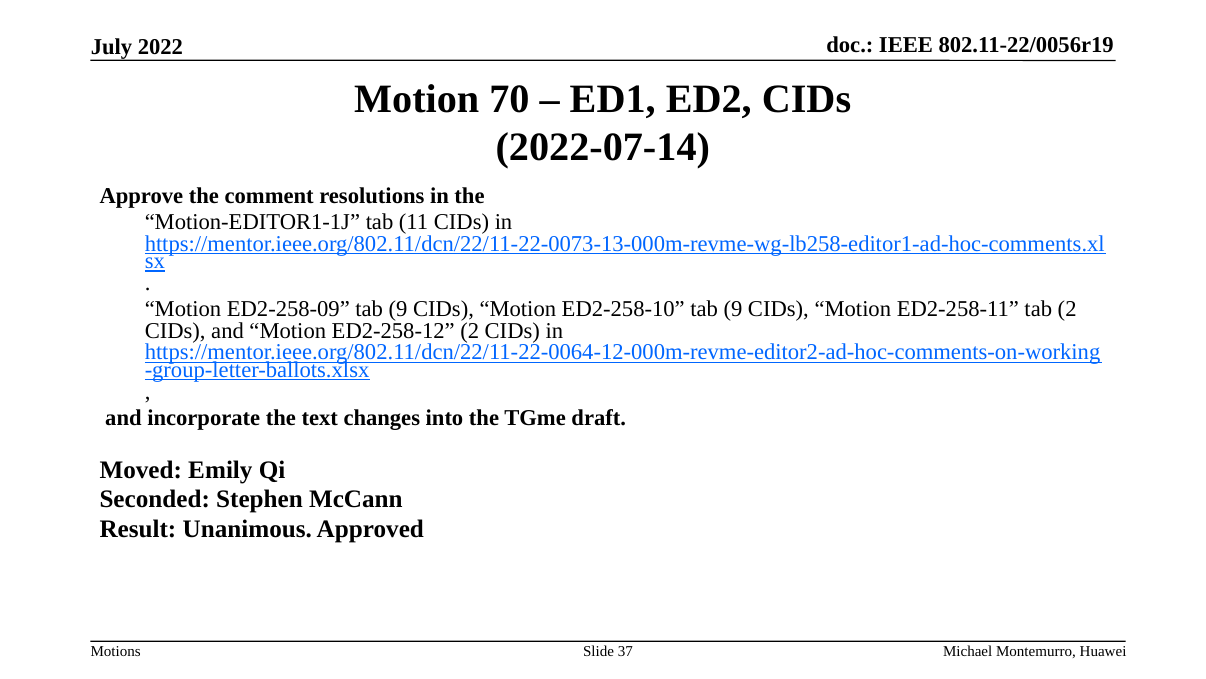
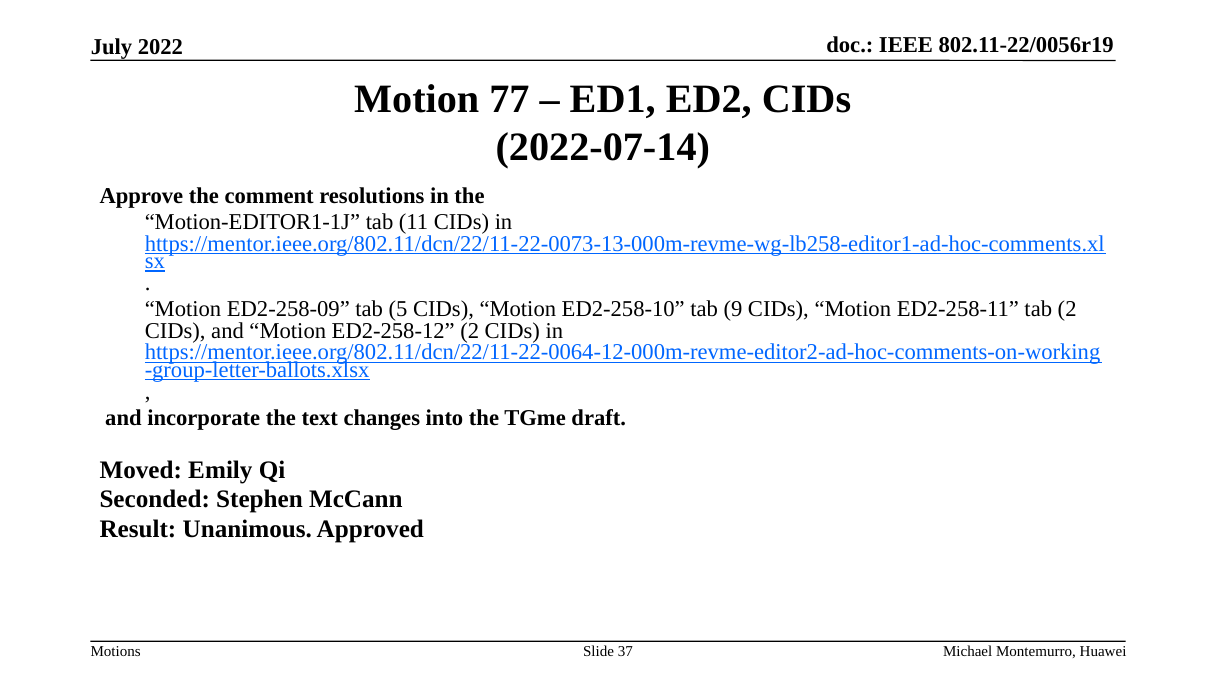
70: 70 -> 77 (509, 99)
ED2-258-09 tab 9: 9 -> 5 (398, 309)
